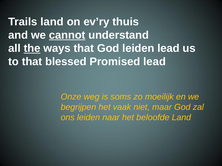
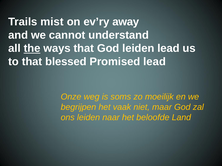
Trails land: land -> mist (52, 22)
thuis: thuis -> away (126, 22)
cannot underline: present -> none (67, 35)
